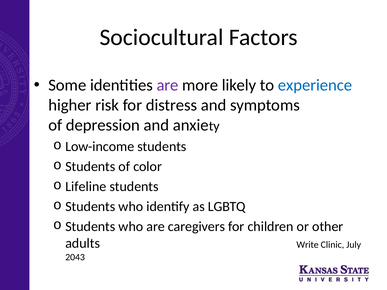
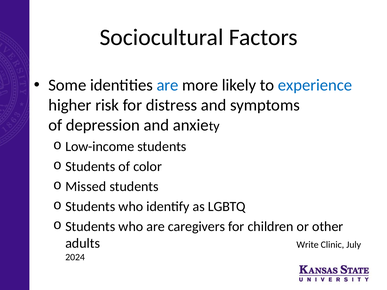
are colour: purple -> blue (168, 85)
Lifeline: Lifeline -> Missed (86, 187)
2043: 2043 -> 2024 (75, 257)
